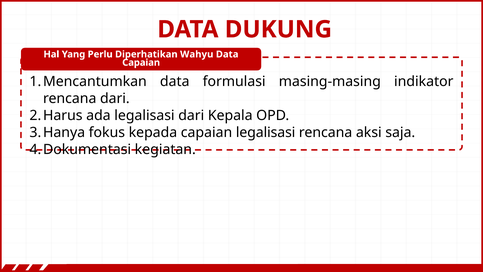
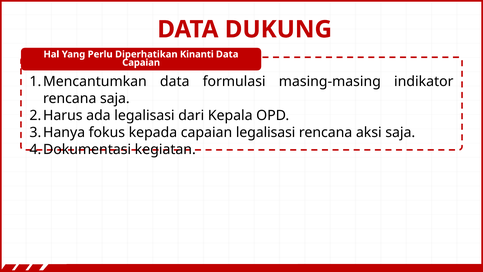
Wahyu: Wahyu -> Kinanti (197, 54)
rencana dari: dari -> saja (115, 98)
